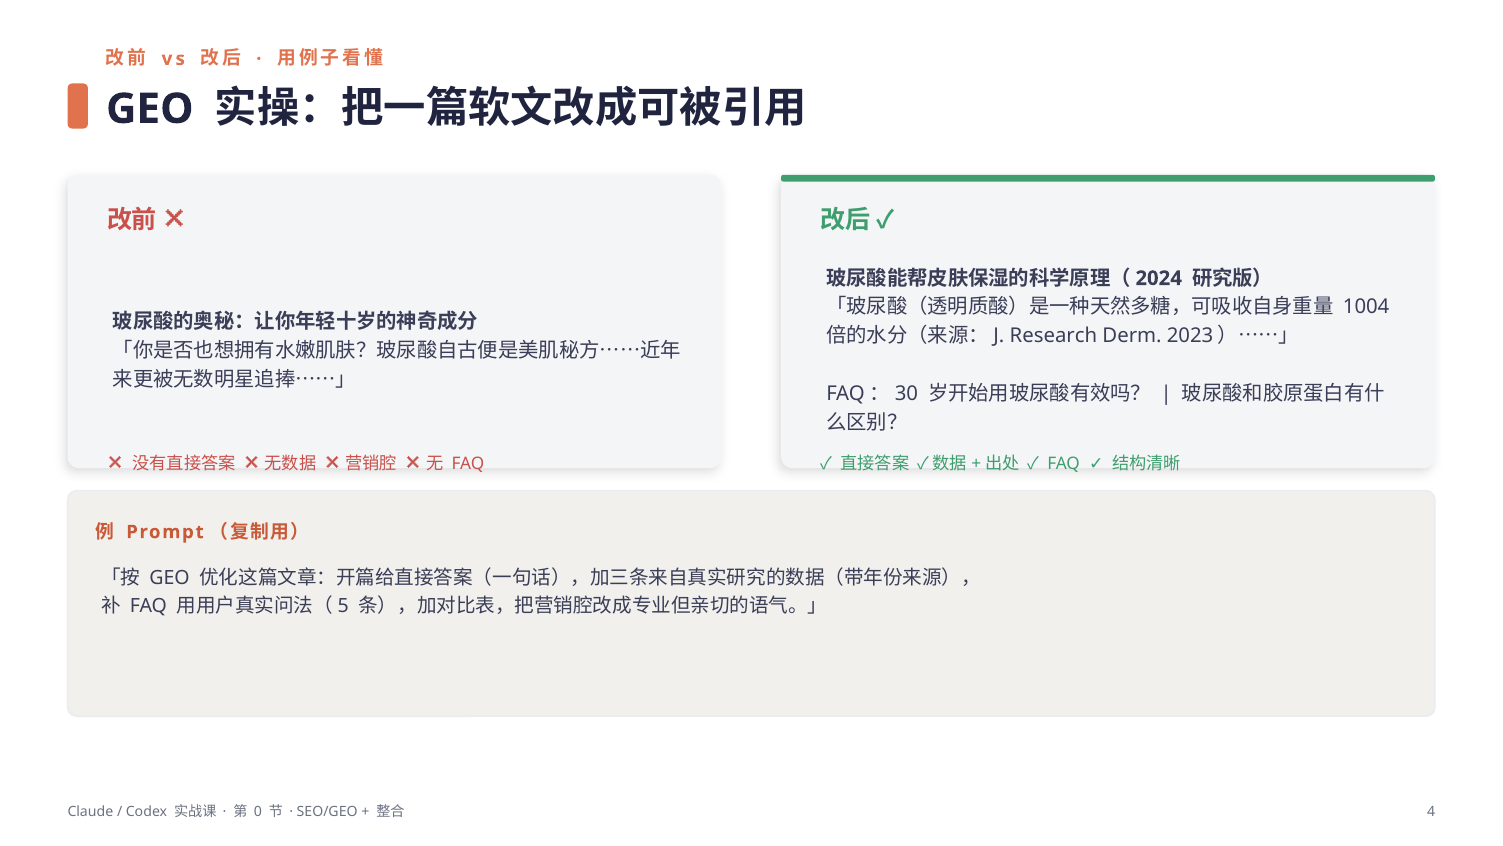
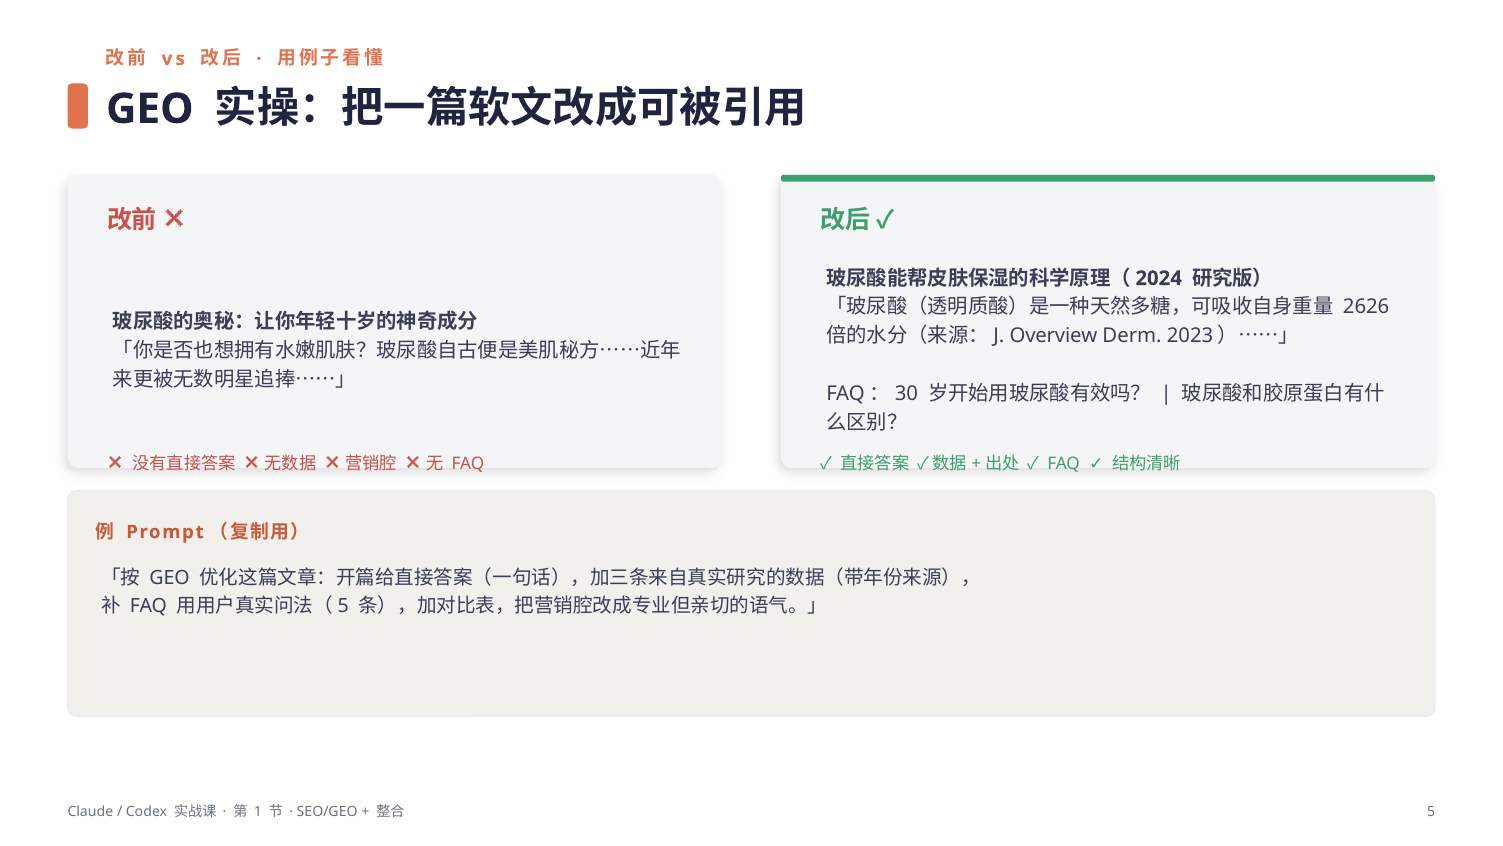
1004: 1004 -> 2626 (1366, 307)
Research: Research -> Overview (1054, 336)
0: 0 -> 1 (258, 811)
4: 4 -> 5 (1431, 811)
